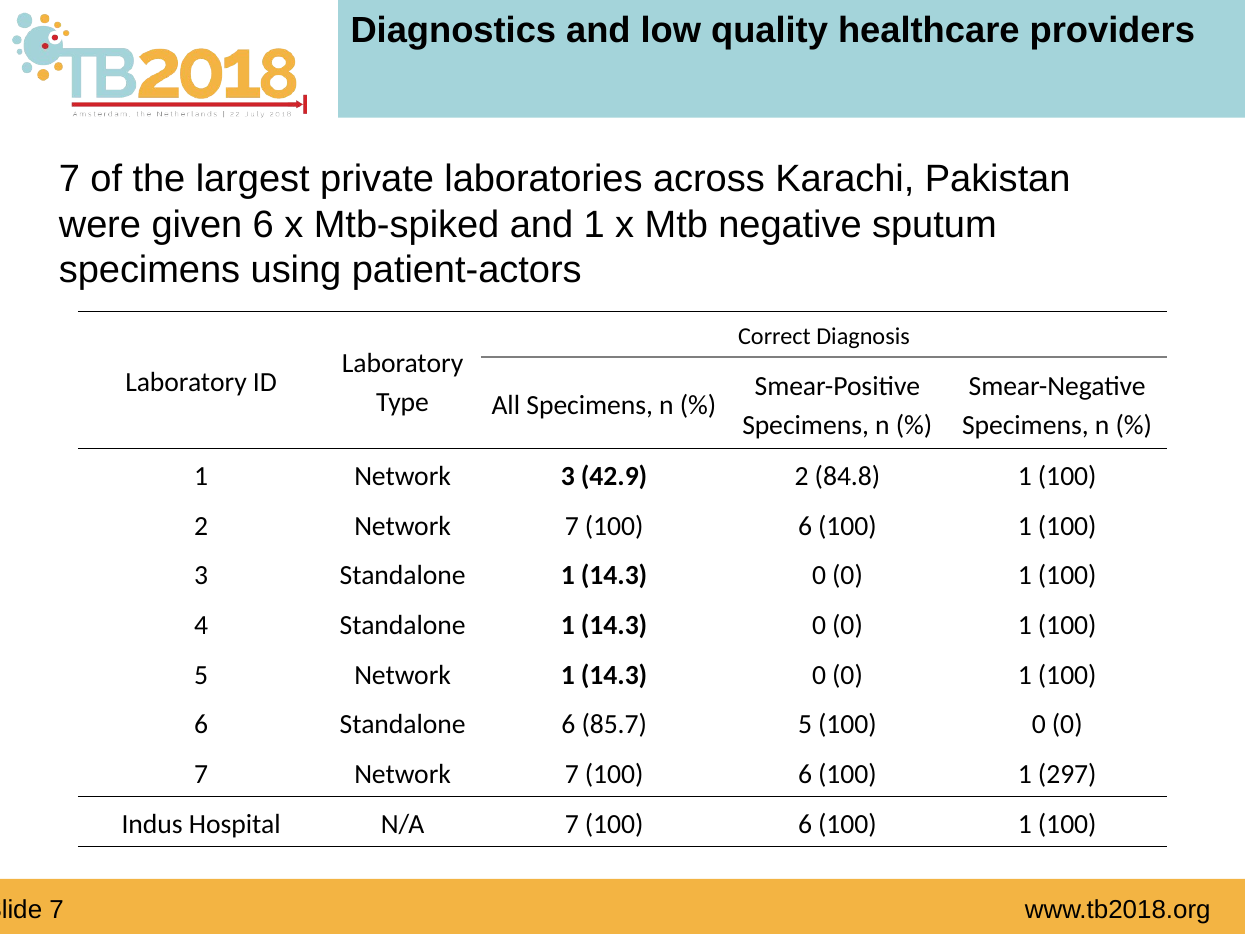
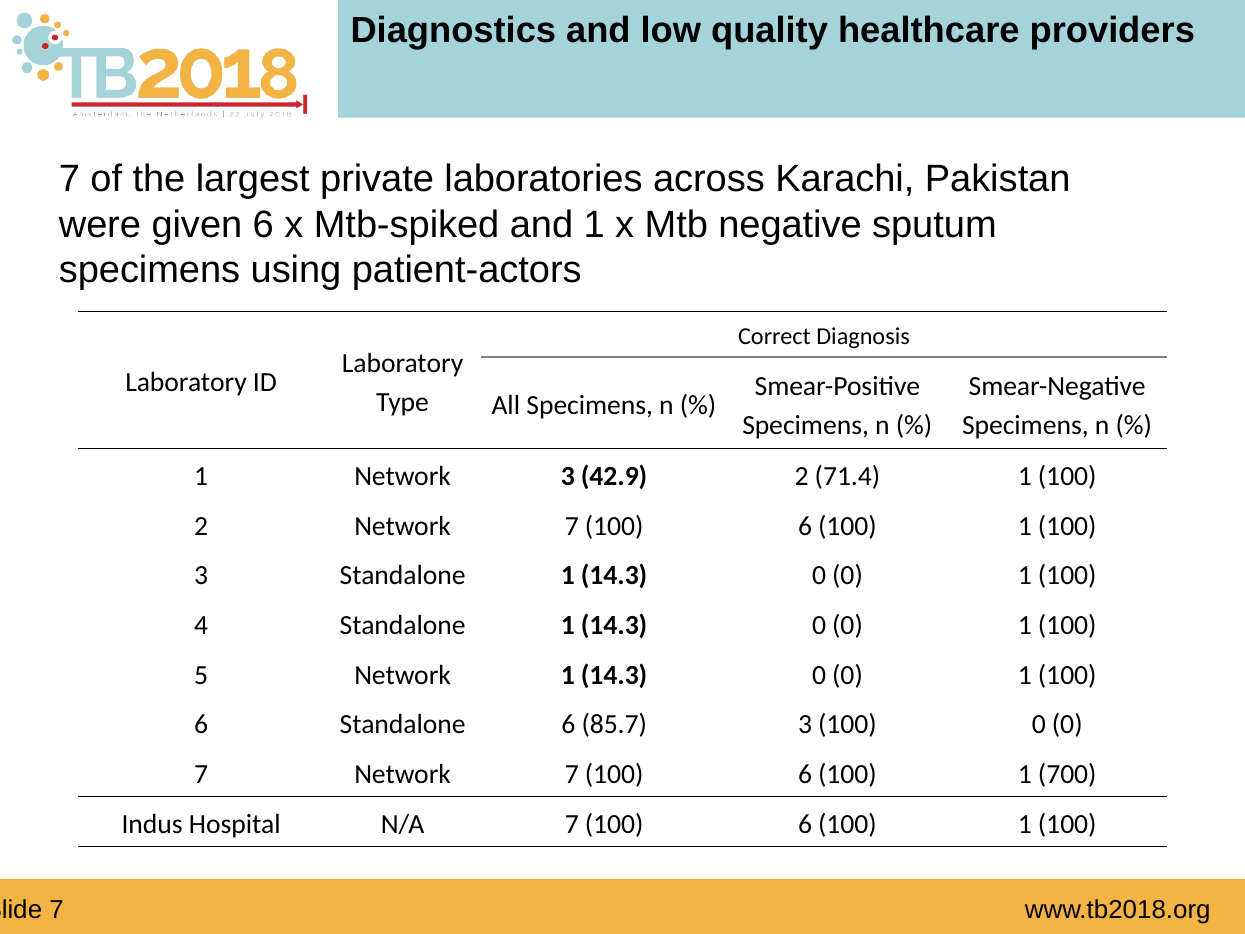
84.8: 84.8 -> 71.4 (847, 476)
85.7 5: 5 -> 3 (805, 725)
297: 297 -> 700 (1067, 774)
